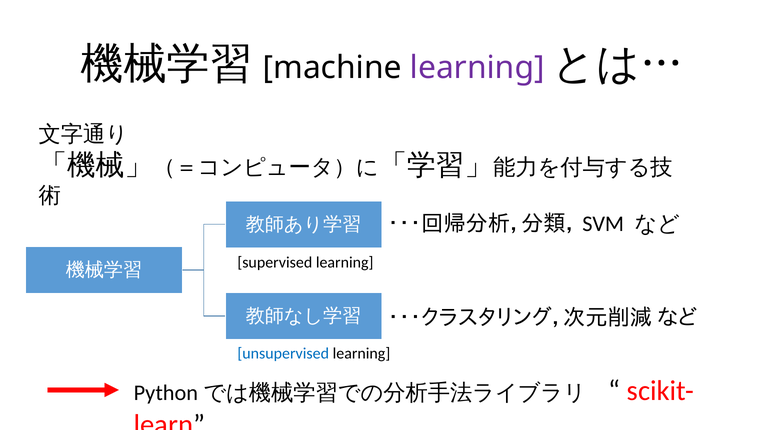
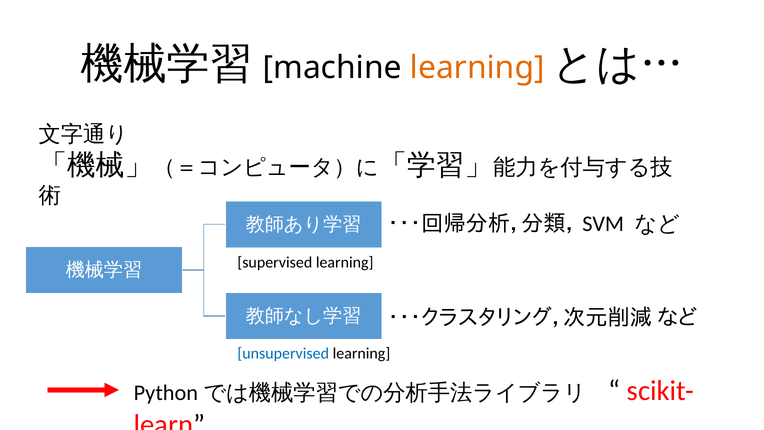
learning colour: purple -> orange (477, 68)
